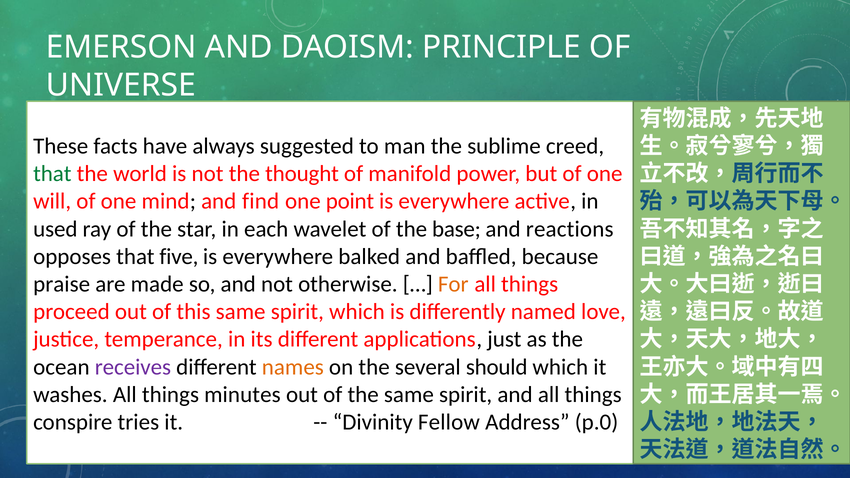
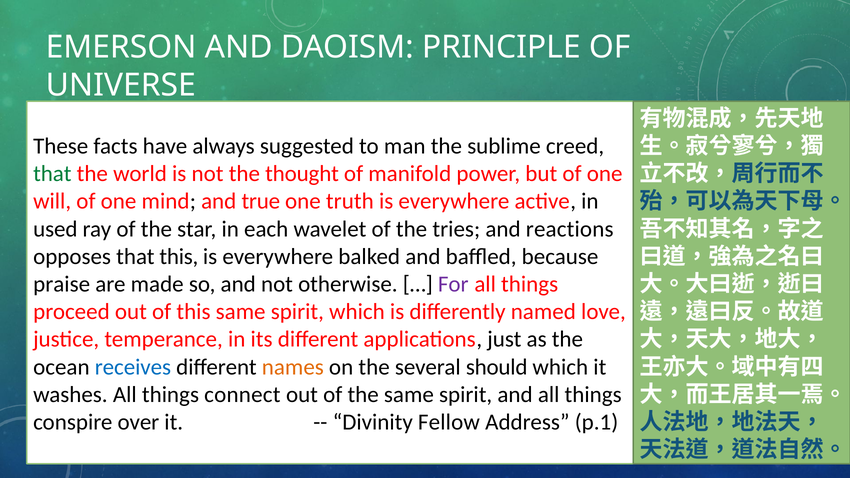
find: find -> true (261, 201)
point: point -> truth (350, 201)
base: base -> tries (456, 229)
that five: five -> this (179, 257)
For colour: orange -> purple (453, 284)
receives colour: purple -> blue (133, 367)
minutes: minutes -> connect (242, 395)
tries: tries -> over (138, 422)
p.0: p.0 -> p.1 (596, 422)
